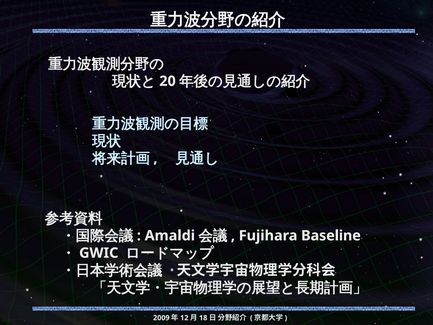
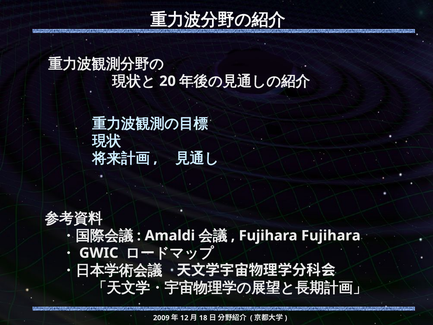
Fujihara Baseline: Baseline -> Fujihara (331, 235)
